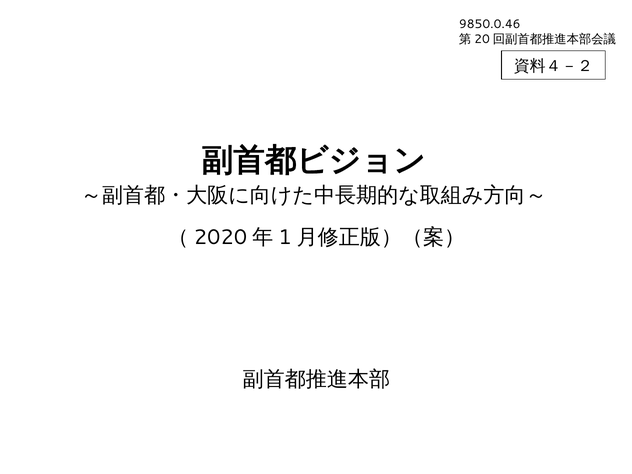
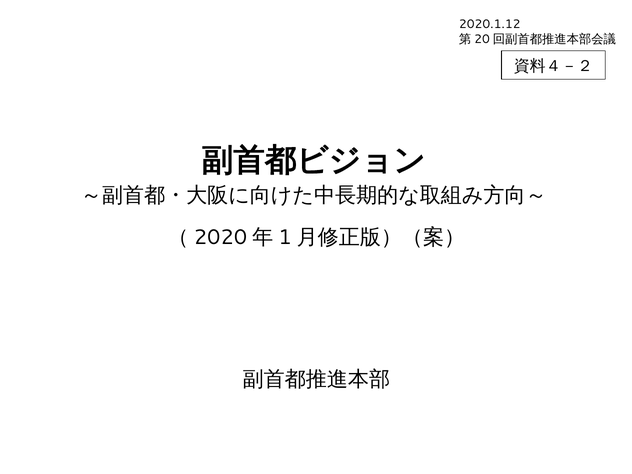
9850.0.46: 9850.0.46 -> 2020.1.12 (490, 24)
